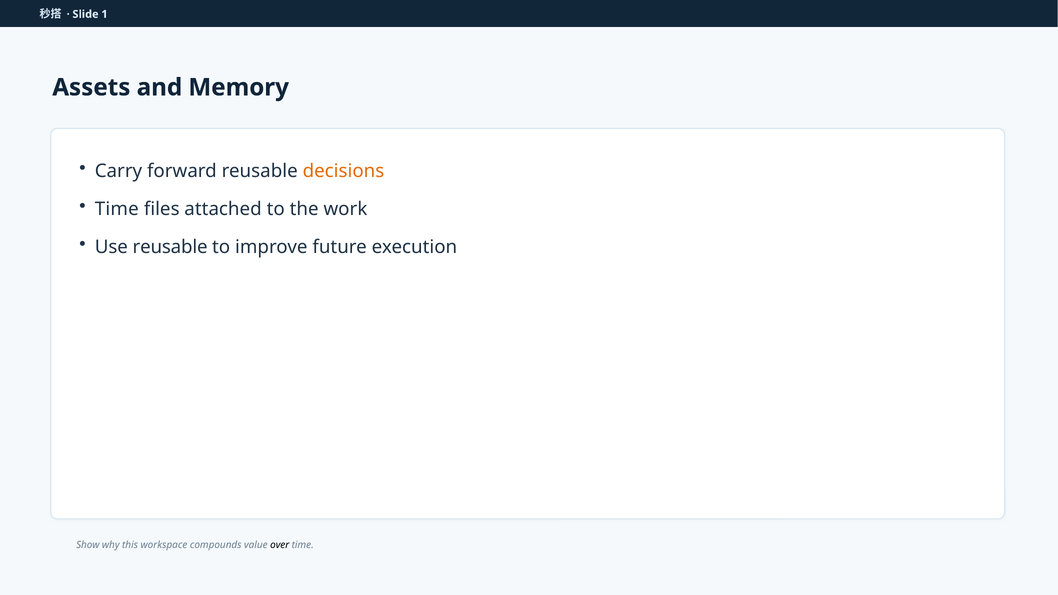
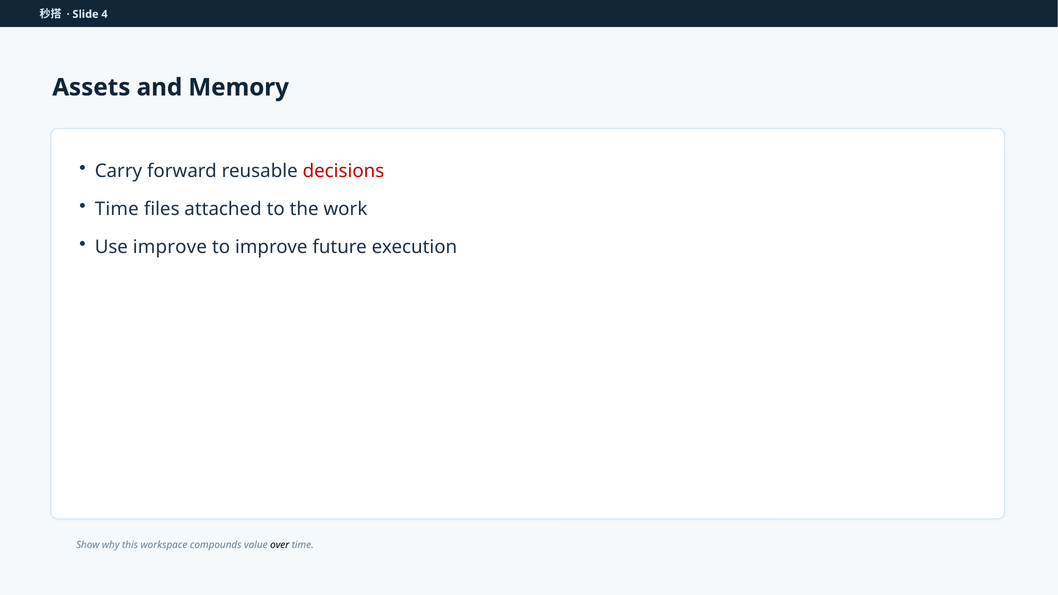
1: 1 -> 4 (104, 14)
decisions colour: orange -> red (343, 171)
Use reusable: reusable -> improve (170, 247)
